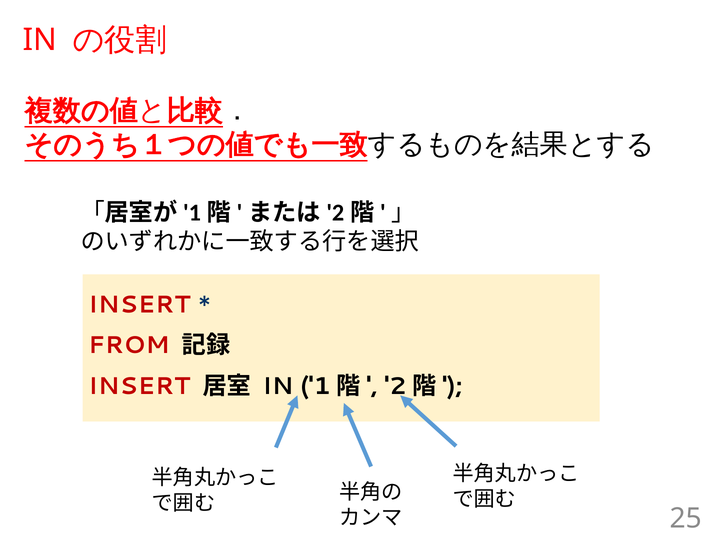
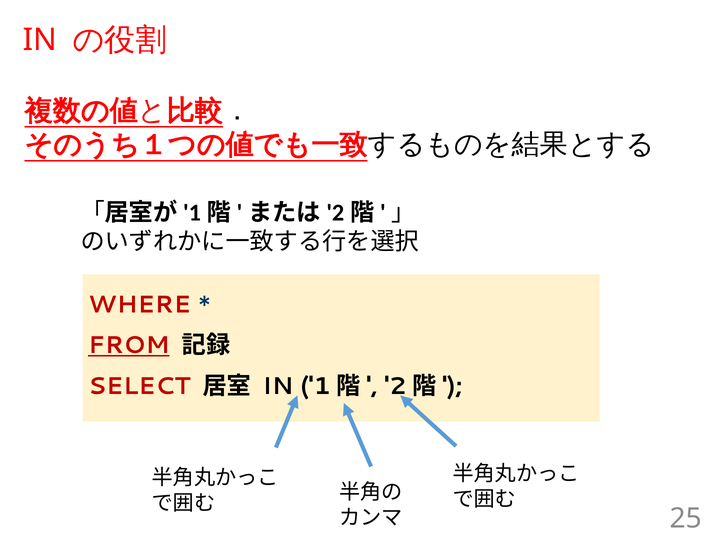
INSERT: INSERT -> WHERE (139, 305)
FROM underline: none -> present (129, 345)
INSERT: INSERT -> SELECT (139, 386)
